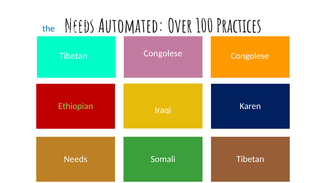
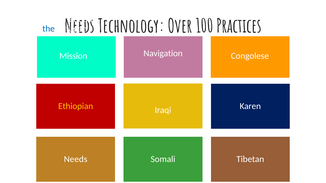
Automated: Automated -> Technology (131, 26)
Congolese: Congolese -> Navigation (163, 53)
Tibetan: Tibetan -> Mission (73, 56)
Ethiopian colour: light green -> yellow (76, 106)
